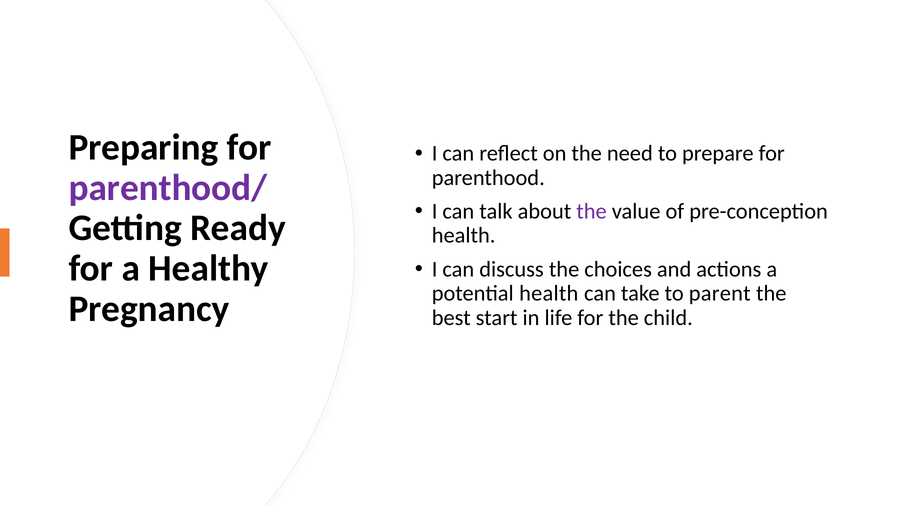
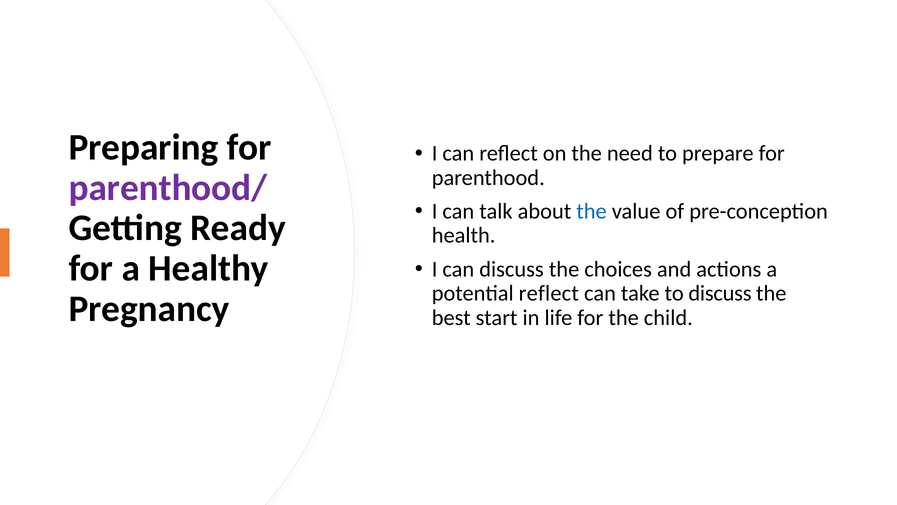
the colour: purple -> blue (592, 211)
potential health: health -> reflect (549, 293)
to parent: parent -> discuss (720, 293)
